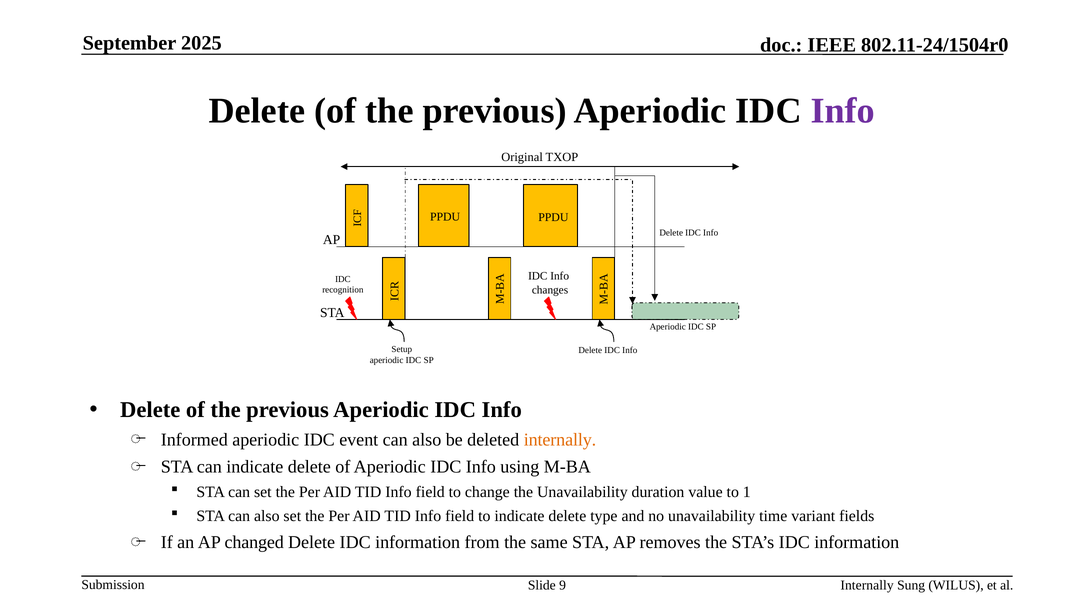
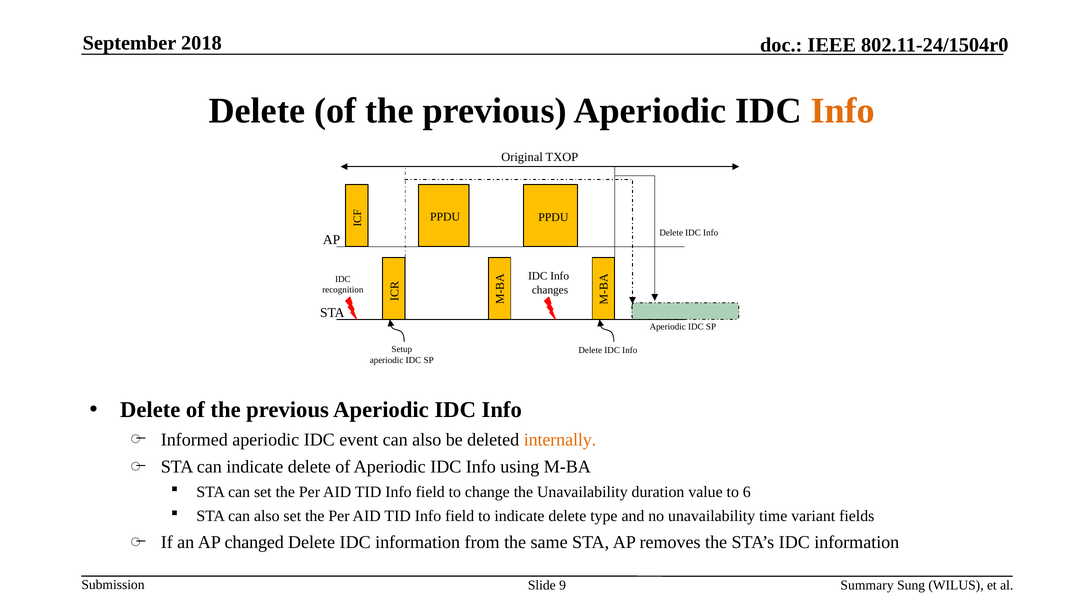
2025: 2025 -> 2018 (201, 43)
Info colour: purple -> orange (843, 111)
1: 1 -> 6 (747, 492)
9 Internally: Internally -> Summary (867, 585)
